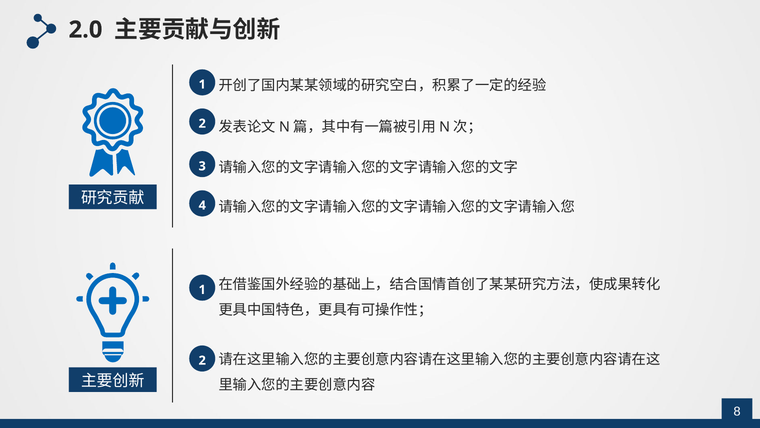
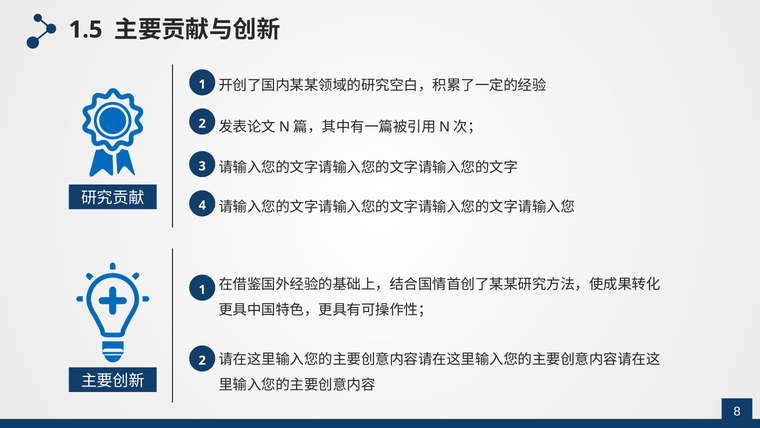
2.0: 2.0 -> 1.5 (86, 30)
